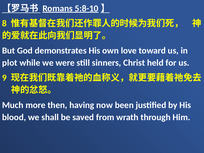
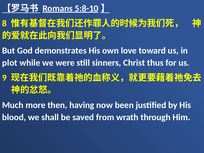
held: held -> thus (155, 63)
